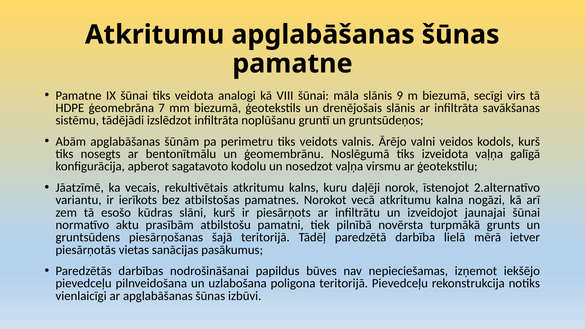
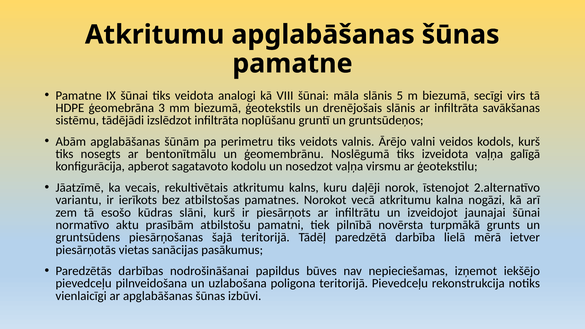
9: 9 -> 5 (400, 96)
7: 7 -> 3 (162, 108)
